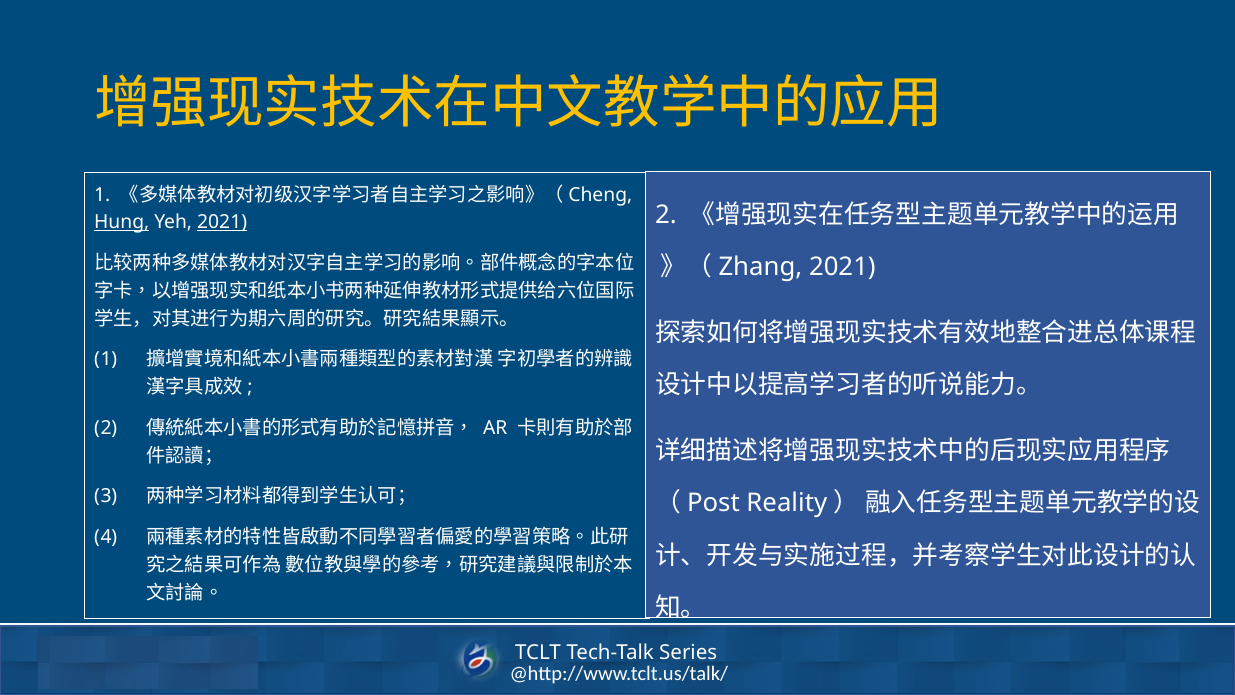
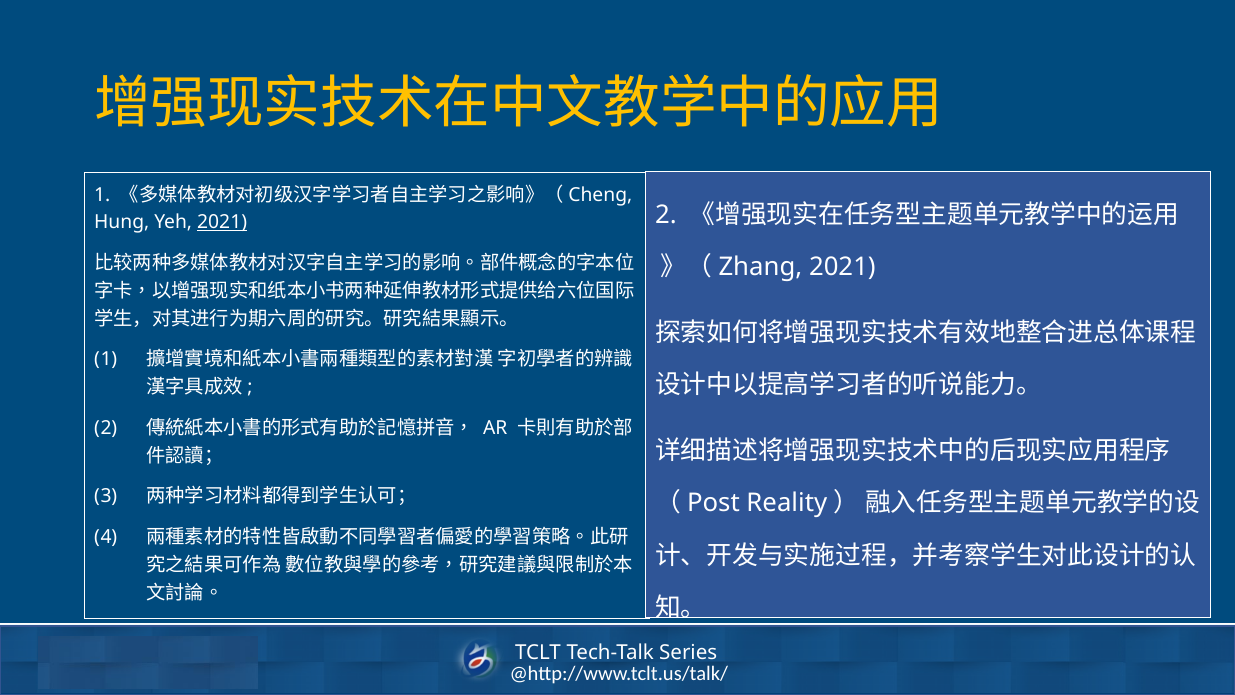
Hung underline: present -> none (122, 222)
